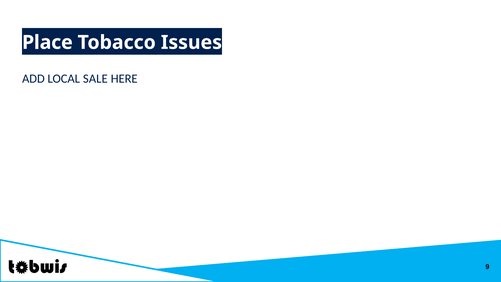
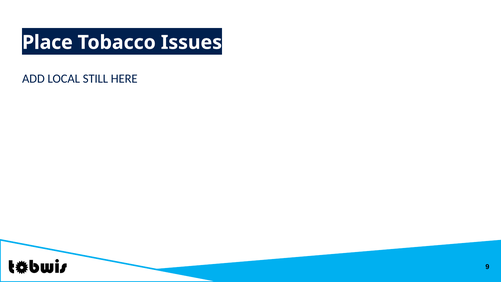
SALE: SALE -> STILL (95, 79)
